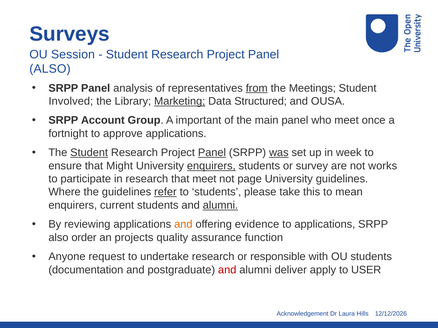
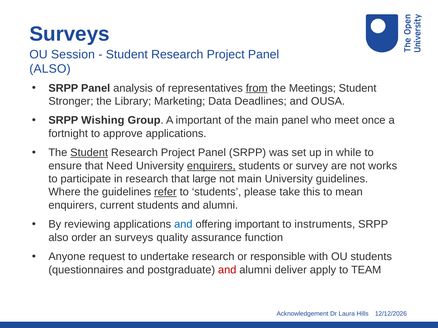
Involved: Involved -> Stronger (71, 101)
Marketing underline: present -> none (180, 101)
Structured: Structured -> Deadlines (261, 101)
Account: Account -> Wishing (103, 121)
Panel underline: present -> none (212, 153)
was underline: present -> none (279, 153)
week: week -> while (349, 153)
Might: Might -> Need (119, 166)
that meet: meet -> large (204, 179)
not page: page -> main (250, 179)
alumni underline: present -> none (220, 205)
and colour: orange -> blue (183, 225)
offering evidence: evidence -> important (257, 225)
to applications: applications -> instruments (325, 225)
an projects: projects -> surveys (134, 238)
documentation: documentation -> questionnaires (86, 270)
USER: USER -> TEAM (366, 270)
